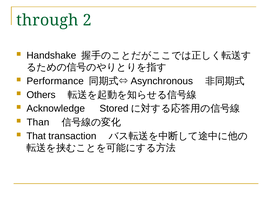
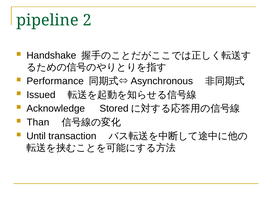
through: through -> pipeline (47, 20)
Others: Others -> Issued (41, 95)
That: That -> Until (36, 136)
